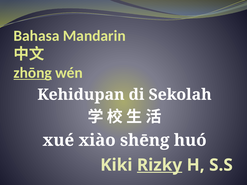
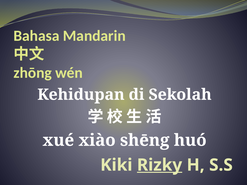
zhōng underline: present -> none (33, 73)
